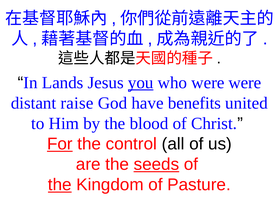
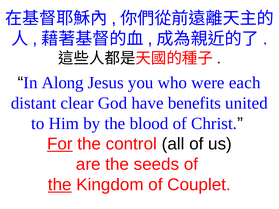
Lands: Lands -> Along (63, 83)
you underline: present -> none (141, 83)
were were: were -> each (245, 83)
raise: raise -> clear (77, 103)
seeds underline: present -> none (156, 165)
Pasture: Pasture -> Couplet (199, 185)
